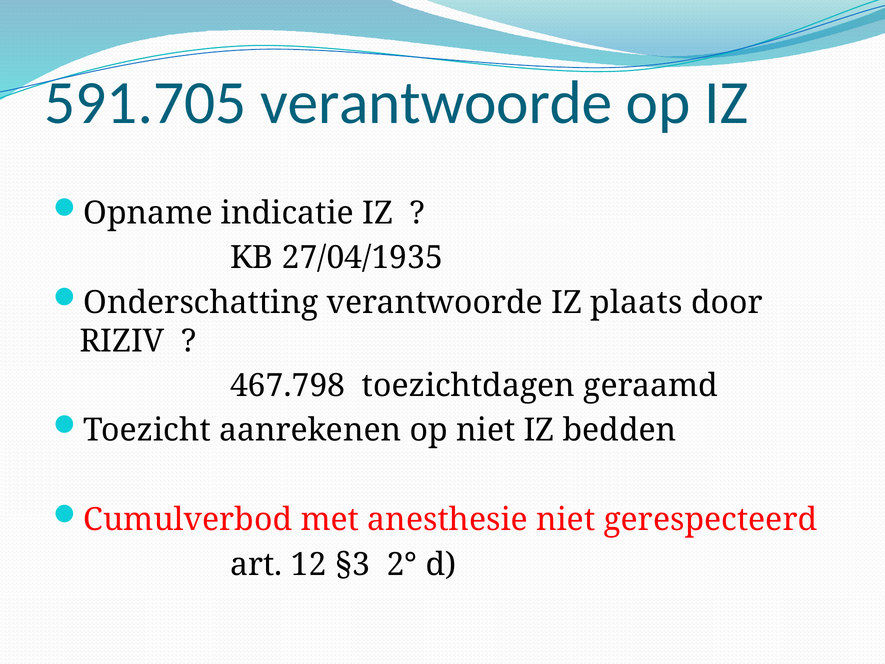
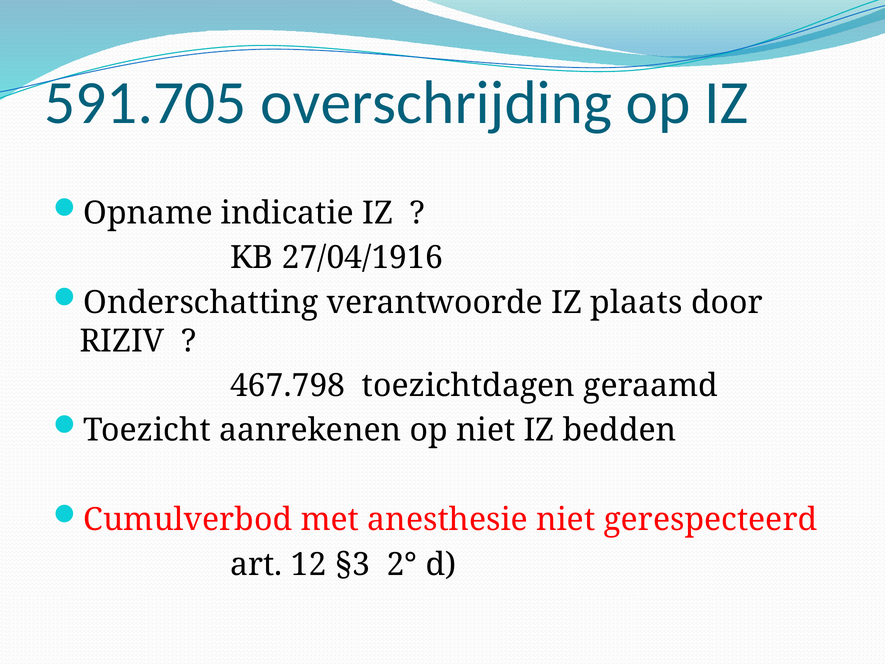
591.705 verantwoorde: verantwoorde -> overschrijding (436, 103)
27/04/1935: 27/04/1935 -> 27/04/1916 (362, 258)
